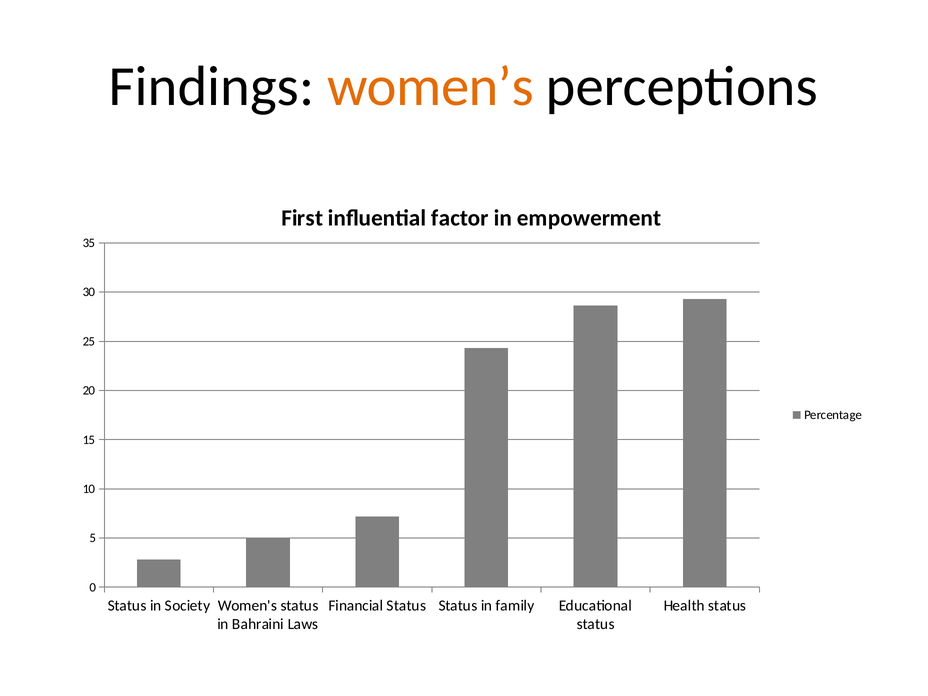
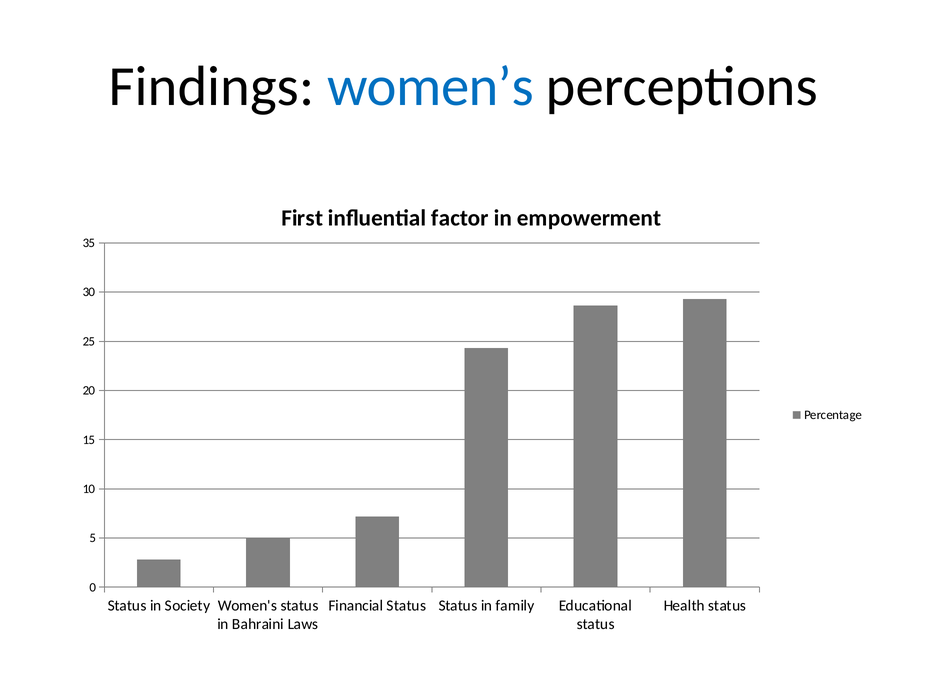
women’s colour: orange -> blue (430, 86)
